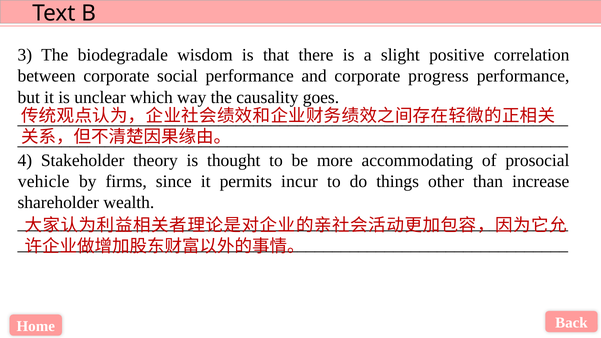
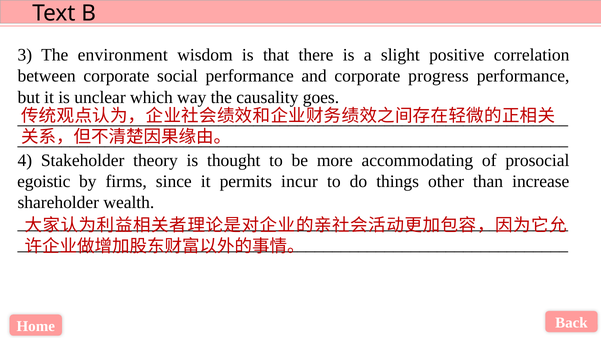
biodegradale: biodegradale -> environment (123, 55)
vehicle: vehicle -> egoistic (44, 181)
